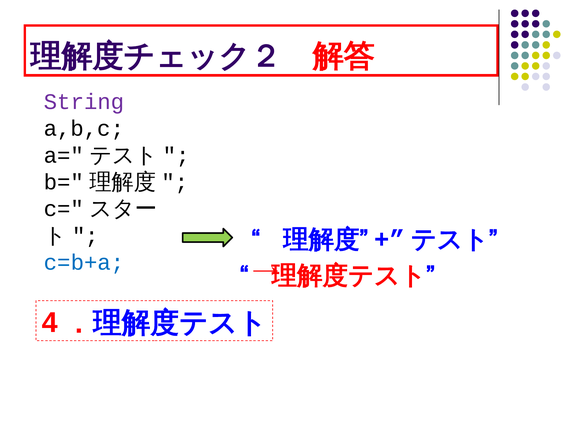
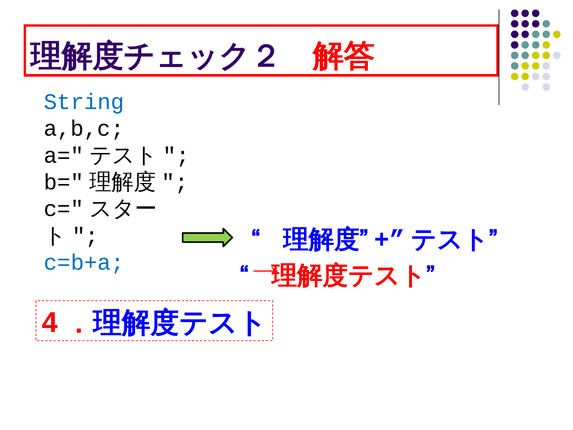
String colour: purple -> blue (84, 102)
